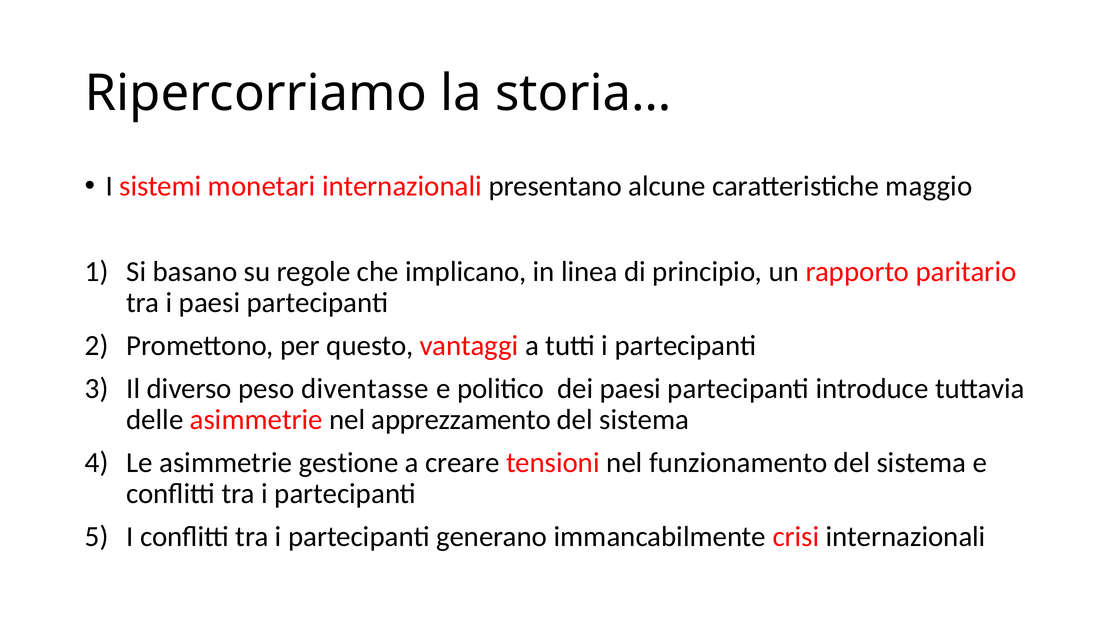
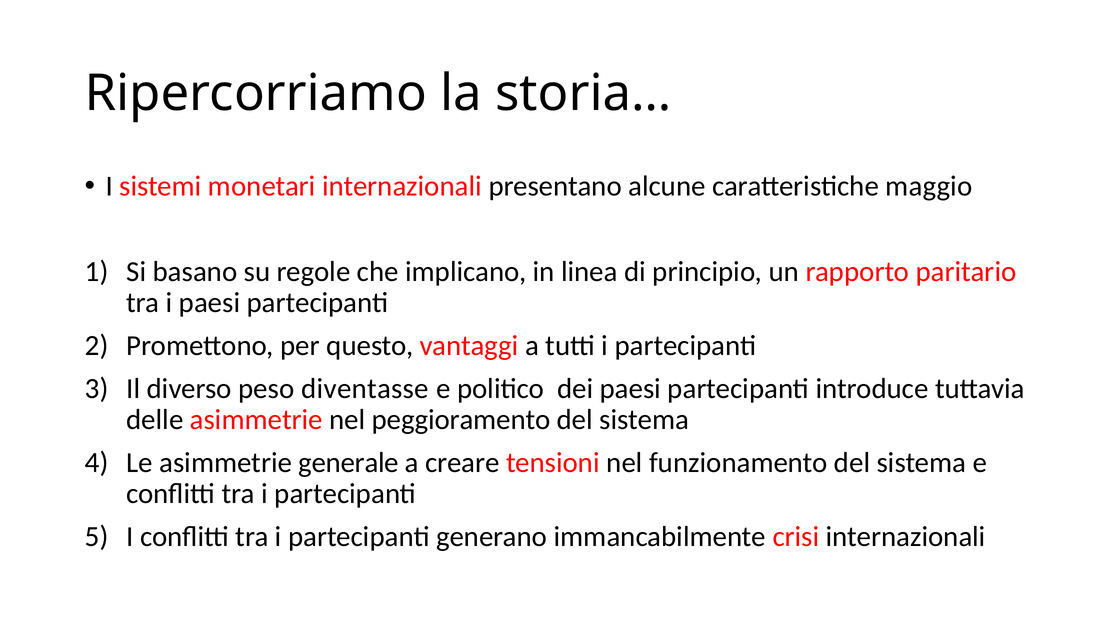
apprezzamento: apprezzamento -> peggioramento (461, 420)
gestione: gestione -> generale (349, 462)
